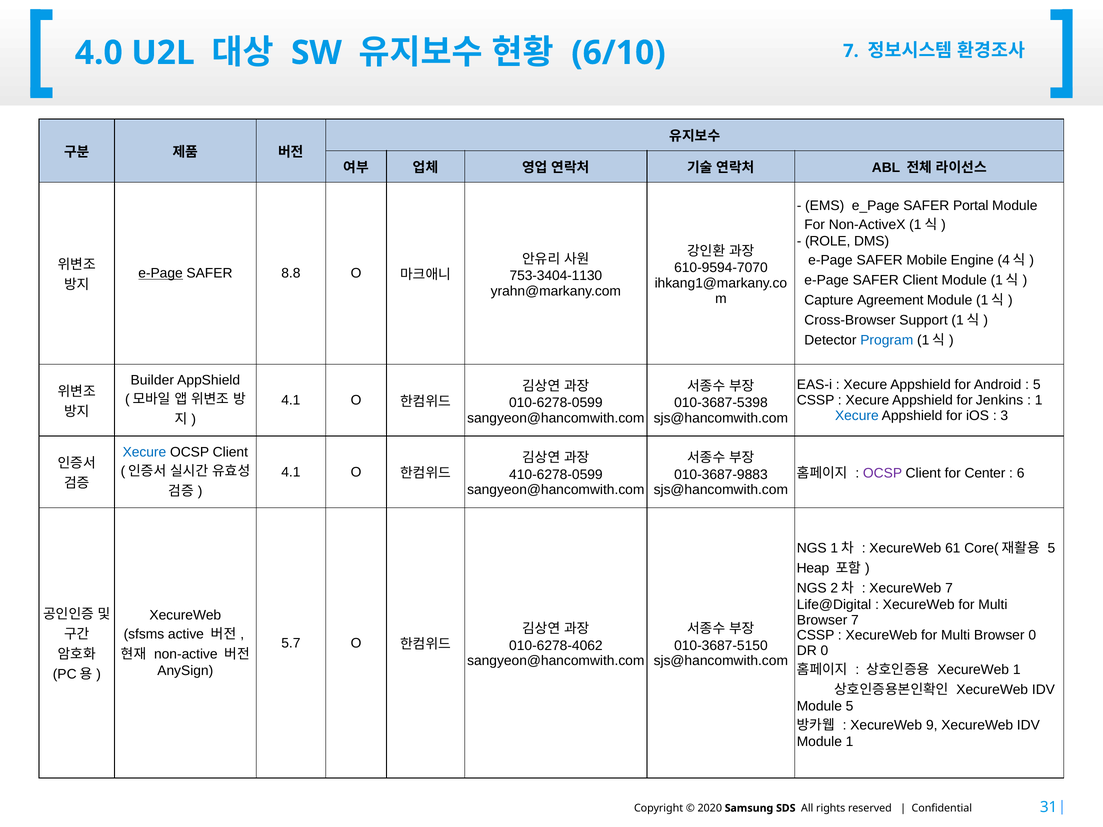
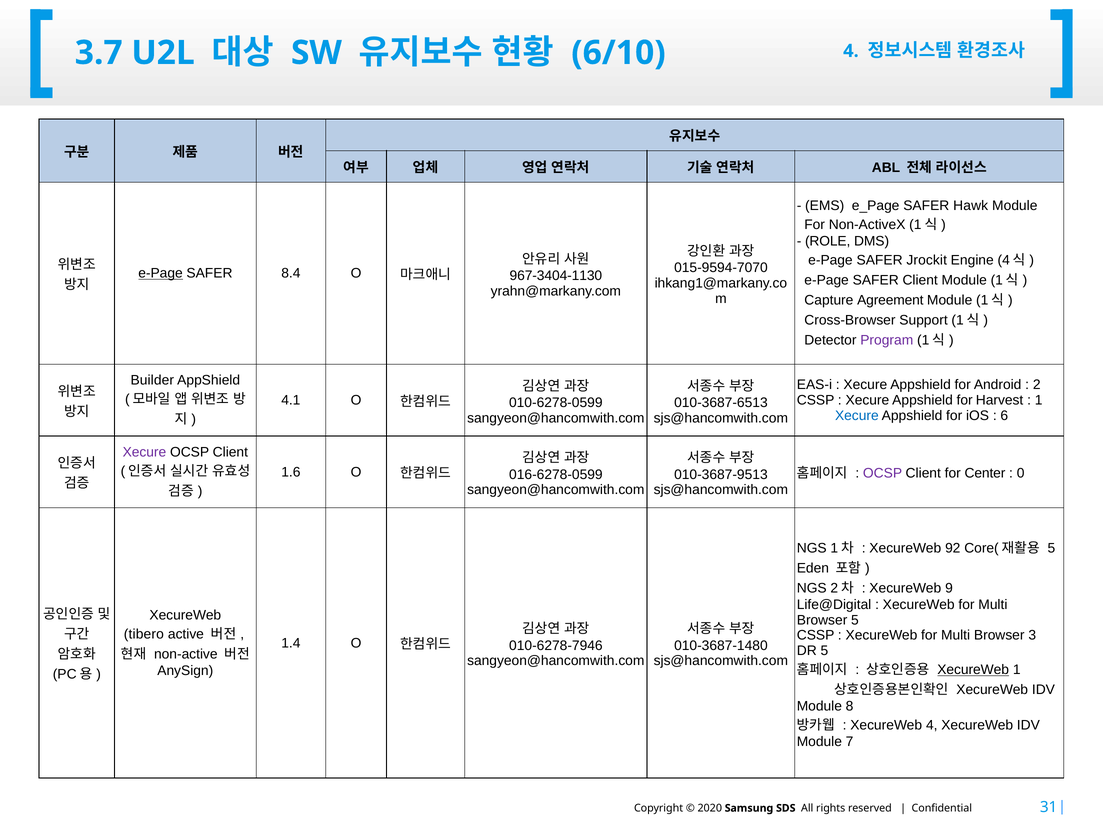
4.0: 4.0 -> 3.7 (99, 53)
6/10 7: 7 -> 4 (851, 51)
Portal: Portal -> Hawk (971, 206)
Mobile: Mobile -> Jrockit (927, 260)
610-9594-7070: 610-9594-7070 -> 015-9594-7070 (721, 268)
8.8: 8.8 -> 8.4 (291, 273)
753-3404-1130: 753-3404-1130 -> 967-3404-1130 (556, 276)
Program colour: blue -> purple (887, 340)
5: 5 -> 2 (1037, 385)
Jenkins: Jenkins -> Harvest (1000, 400)
010-3687-5398: 010-3687-5398 -> 010-3687-6513 (721, 403)
3: 3 -> 6 (1004, 416)
Xecure colour: blue -> purple (144, 452)
4.1: 4.1 -> 1.6 (291, 472)
6: 6 -> 0 (1021, 474)
410-6278-0599: 410-6278-0599 -> 016-6278-0599 (556, 475)
010-3687-9883: 010-3687-9883 -> 010-3687-9513 (721, 475)
61: 61 -> 92 (953, 548)
Heap: Heap -> Eden (813, 568)
XecureWeb 7: 7 -> 9 (949, 588)
Browser 7: 7 -> 5 (855, 620)
sfsms: sfsms -> tibero (144, 635)
Browser 0: 0 -> 3 (1032, 636)
5.7: 5.7 -> 1.4 (291, 643)
010-6278-4062: 010-6278-4062 -> 010-6278-7946 (556, 646)
010-3687-5150: 010-3687-5150 -> 010-3687-1480 (721, 646)
DR 0: 0 -> 5 (824, 651)
XecureWeb underline: none -> present (973, 670)
Module 5: 5 -> 8 (850, 707)
XecureWeb 9: 9 -> 4 (932, 726)
Module 1: 1 -> 7 (850, 742)
